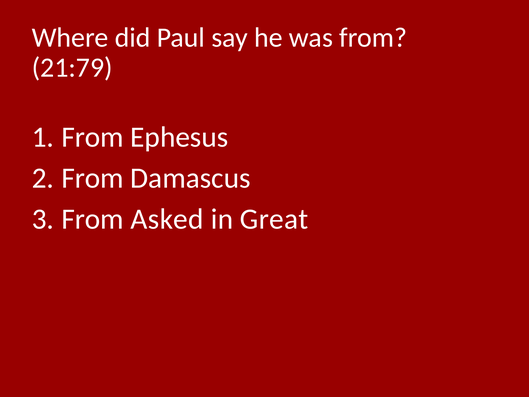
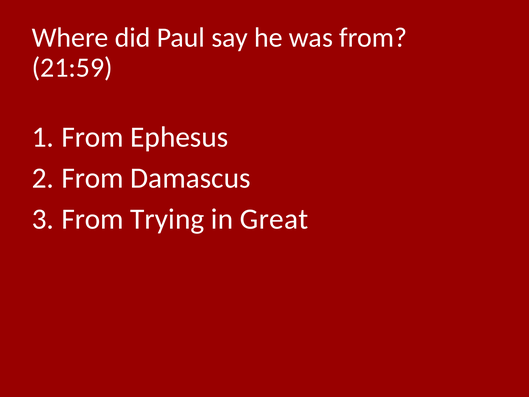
21:79: 21:79 -> 21:59 (72, 68)
Asked: Asked -> Trying (167, 219)
